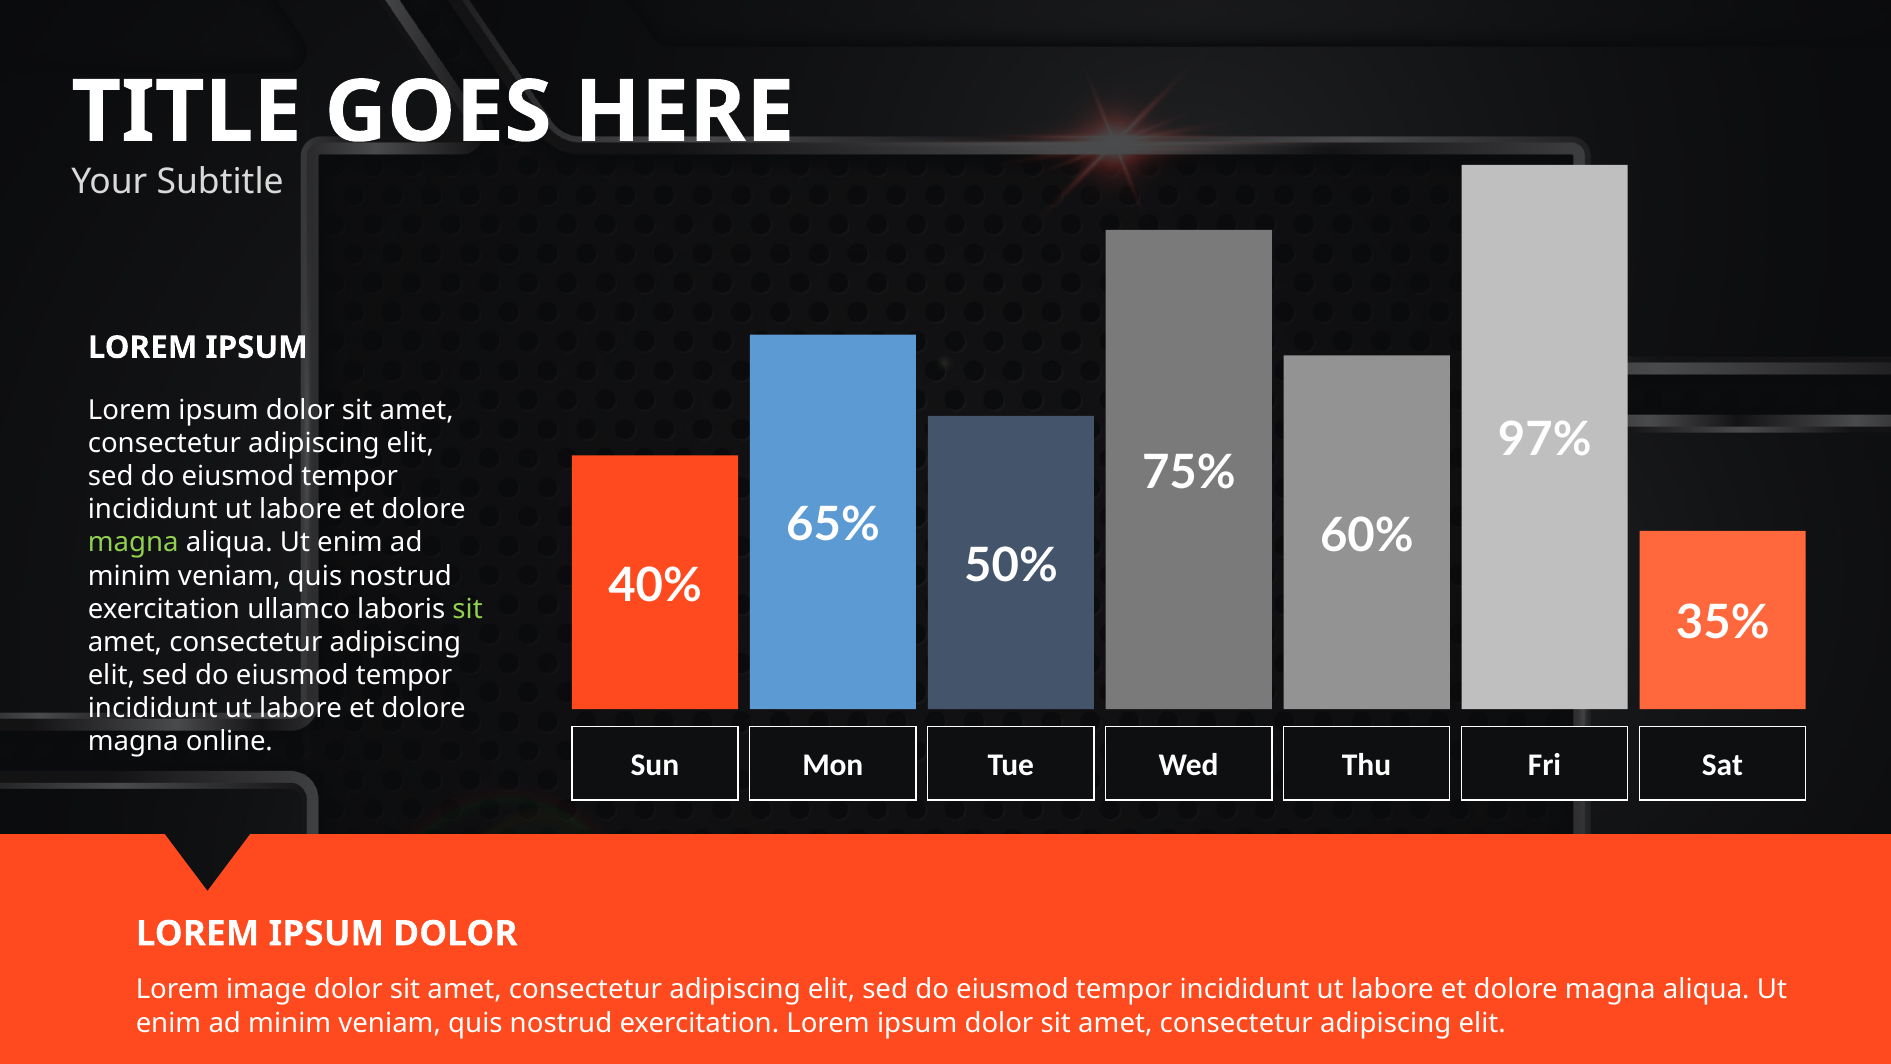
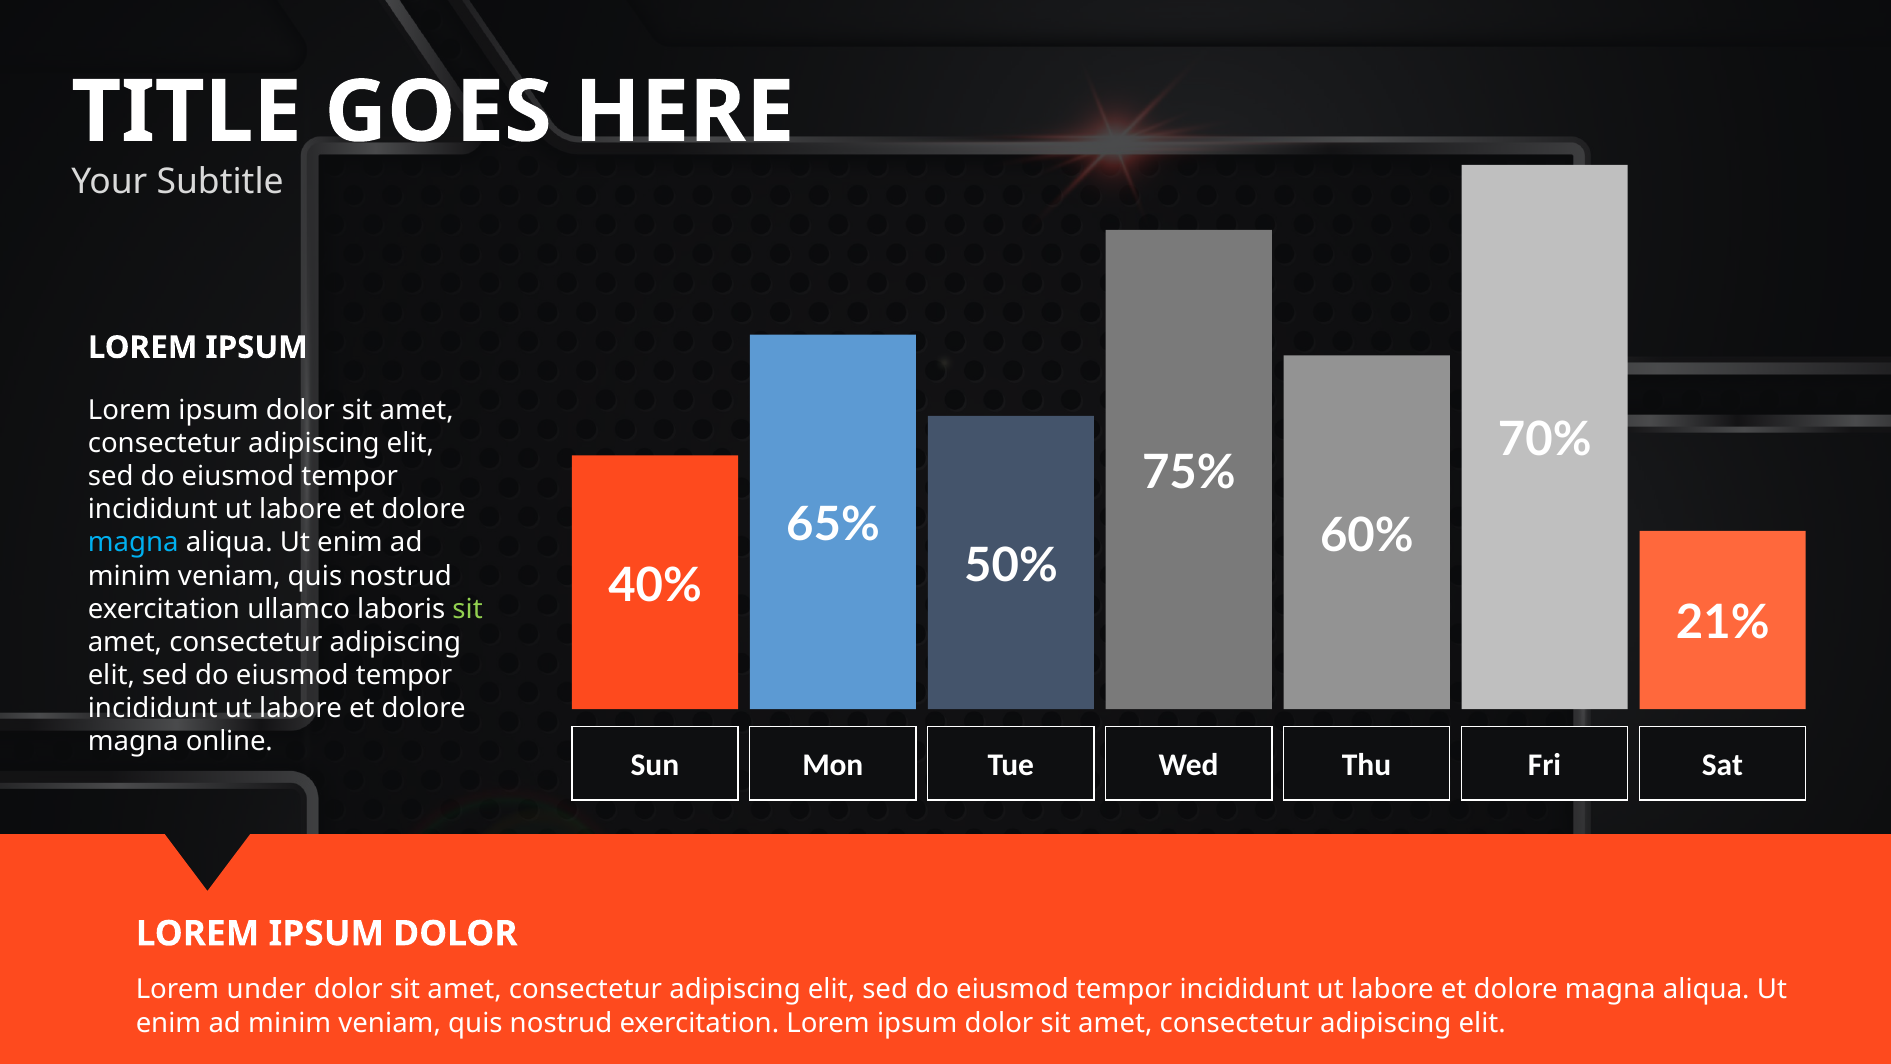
97%: 97% -> 70% (1545, 440)
magna colour: light green -> light blue (133, 543)
35%: 35% -> 21% (1723, 623)
image: image -> under (266, 990)
